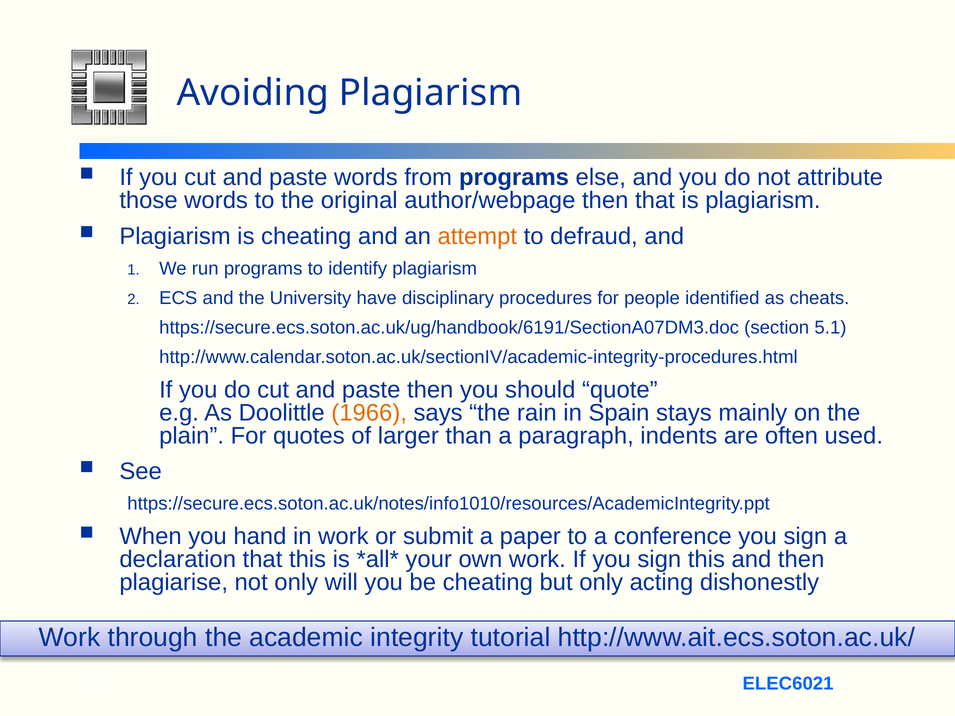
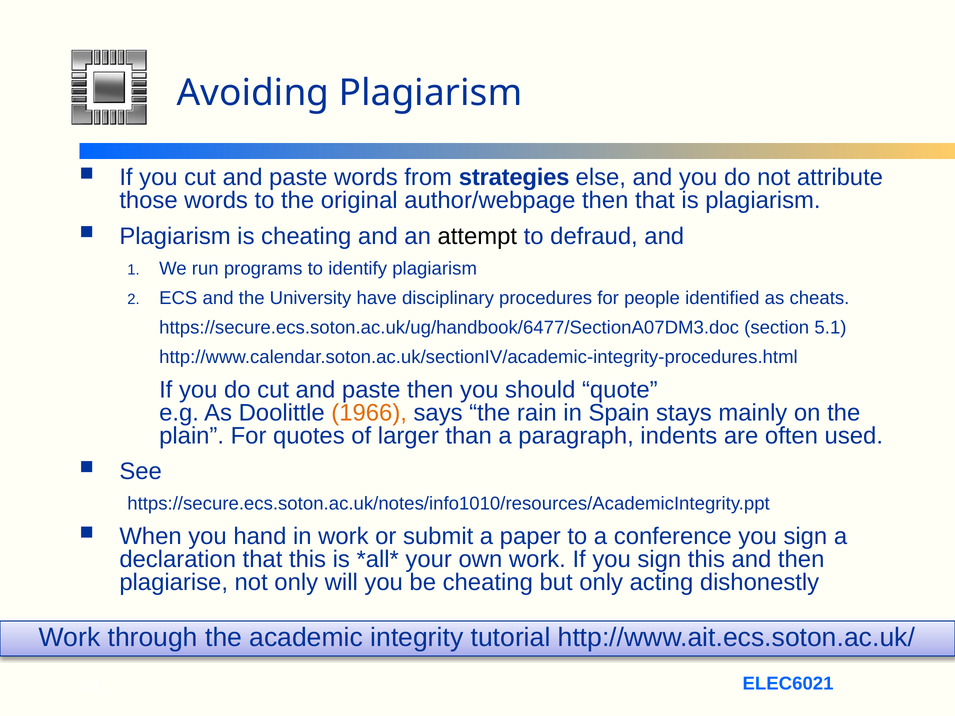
from programs: programs -> strategies (514, 178)
attempt colour: orange -> black (477, 236)
https://secure.ecs.soton.ac.uk/ug/handbook/6191/SectionA07DM3.doc: https://secure.ecs.soton.ac.uk/ug/handbook/6191/SectionA07DM3.doc -> https://secure.ecs.soton.ac.uk/ug/handbook/6477/SectionA07DM3.doc (449, 328)
